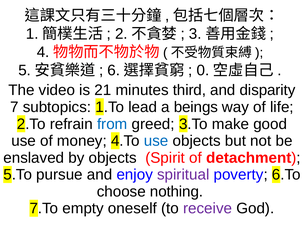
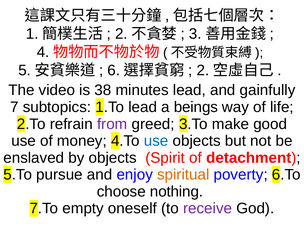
0: 0 -> 2 (203, 70)
21: 21 -> 38 (103, 90)
minutes third: third -> lead (189, 90)
disparity: disparity -> gainfully (267, 90)
from colour: blue -> purple (112, 124)
spiritual colour: purple -> orange (183, 175)
